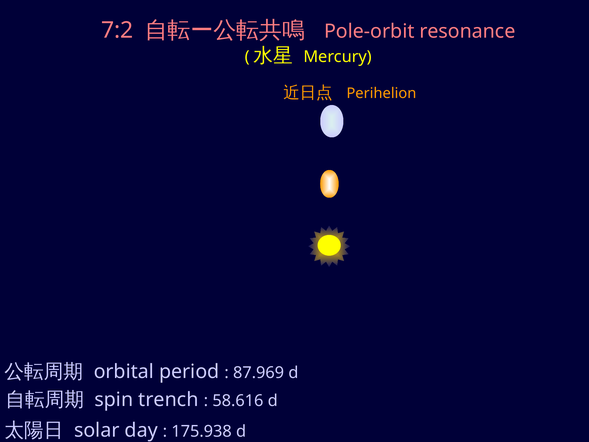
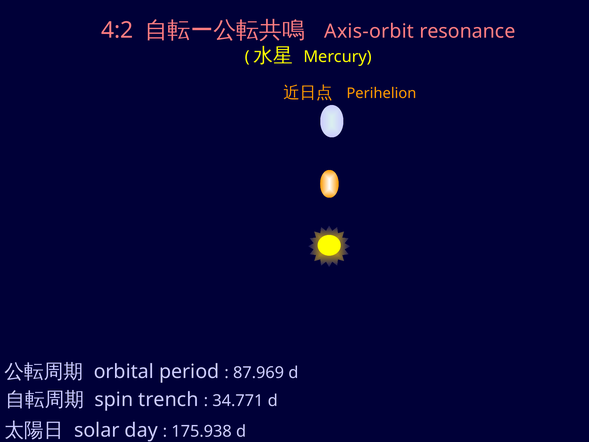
7:2: 7:2 -> 4:2 (117, 30)
Pole-orbit: Pole-orbit -> Axis-orbit (369, 31)
58.616: 58.616 -> 34.771 (238, 400)
